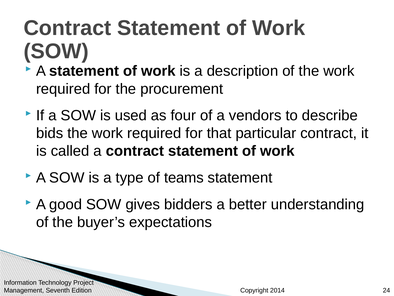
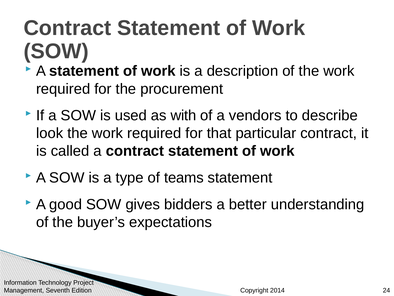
four: four -> with (183, 115)
bids: bids -> look (50, 133)
